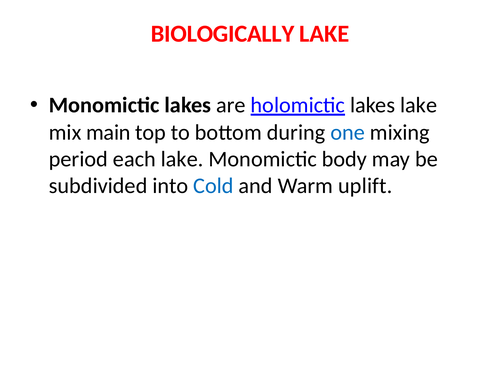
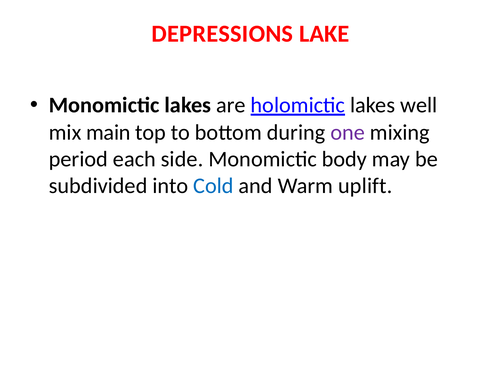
BIOLOGICALLY: BIOLOGICALLY -> DEPRESSIONS (222, 34)
lakes lake: lake -> well (419, 105)
one colour: blue -> purple (348, 132)
each lake: lake -> side (182, 159)
